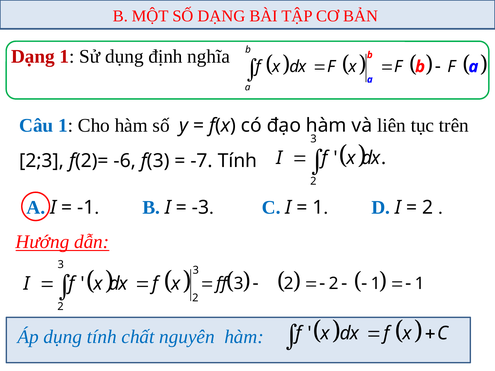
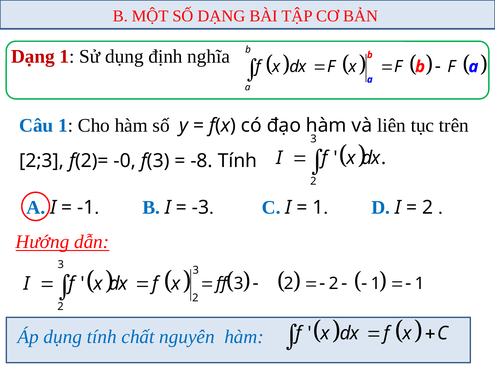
-6: -6 -> -0 (125, 161)
-7: -7 -> -8 (202, 161)
